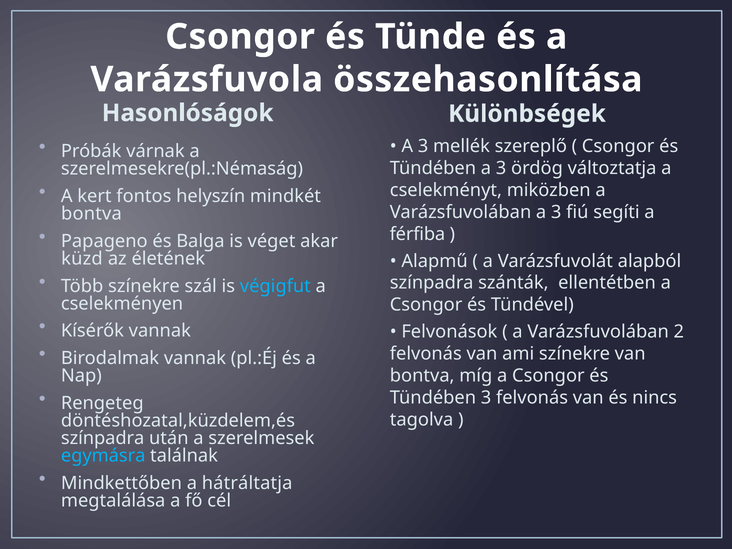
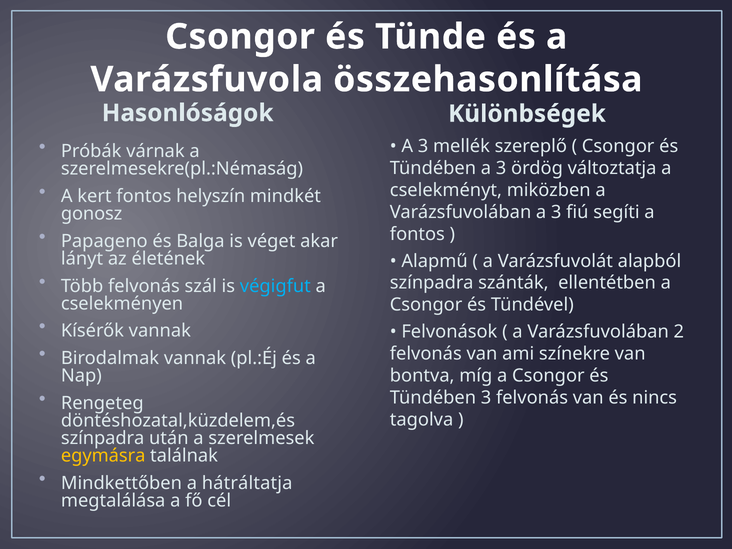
bontva: bontva -> gonosz (92, 214)
férfiba: férfiba -> fontos (417, 234)
küzd: küzd -> lányt (82, 259)
Több színekre: színekre -> felvonás (144, 286)
egymásra colour: light blue -> yellow (103, 456)
